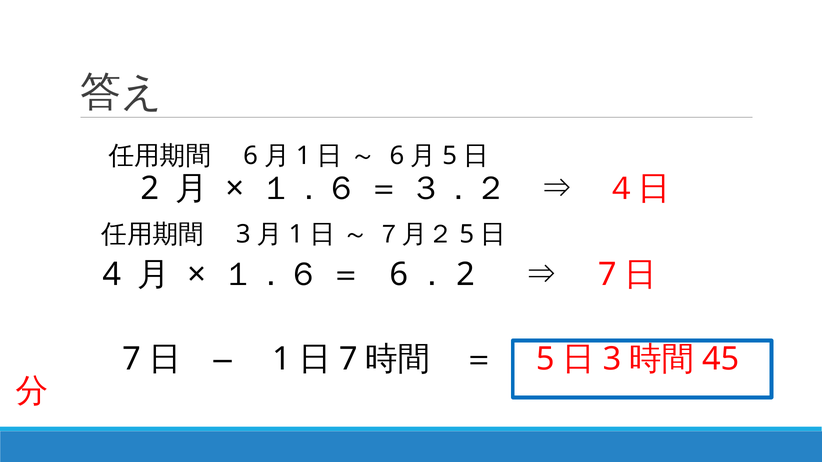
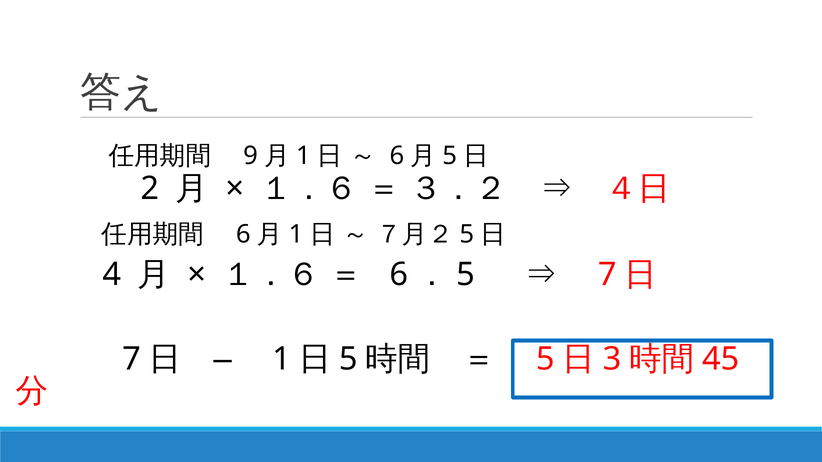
6: 6 -> 9 (251, 156)
3: 3 -> 6 (243, 235)
2: 2 -> 5 (466, 275)
7: 7 -> 5 (348, 360)
